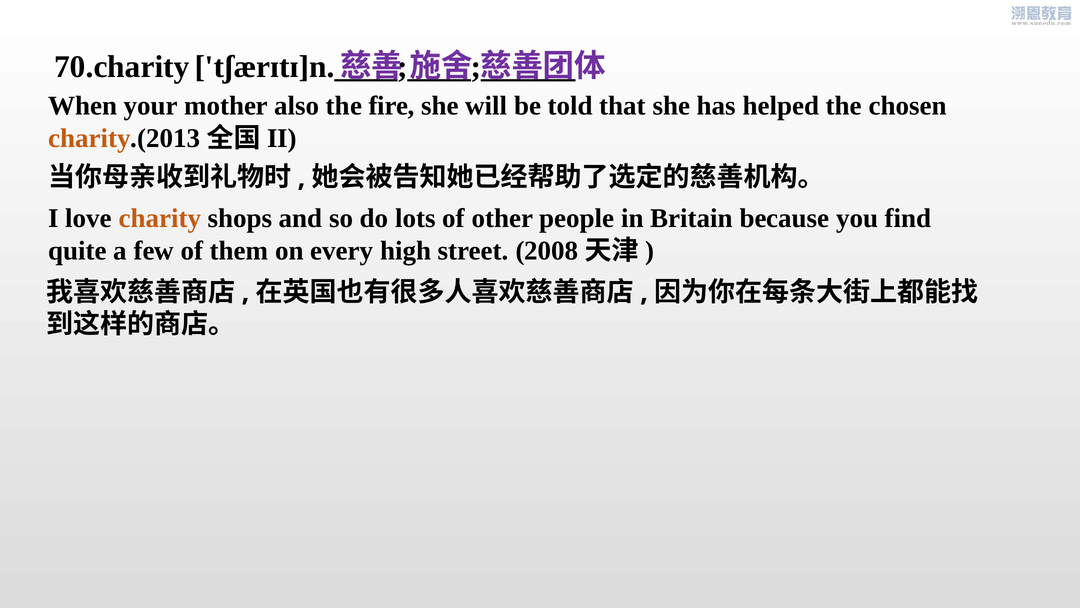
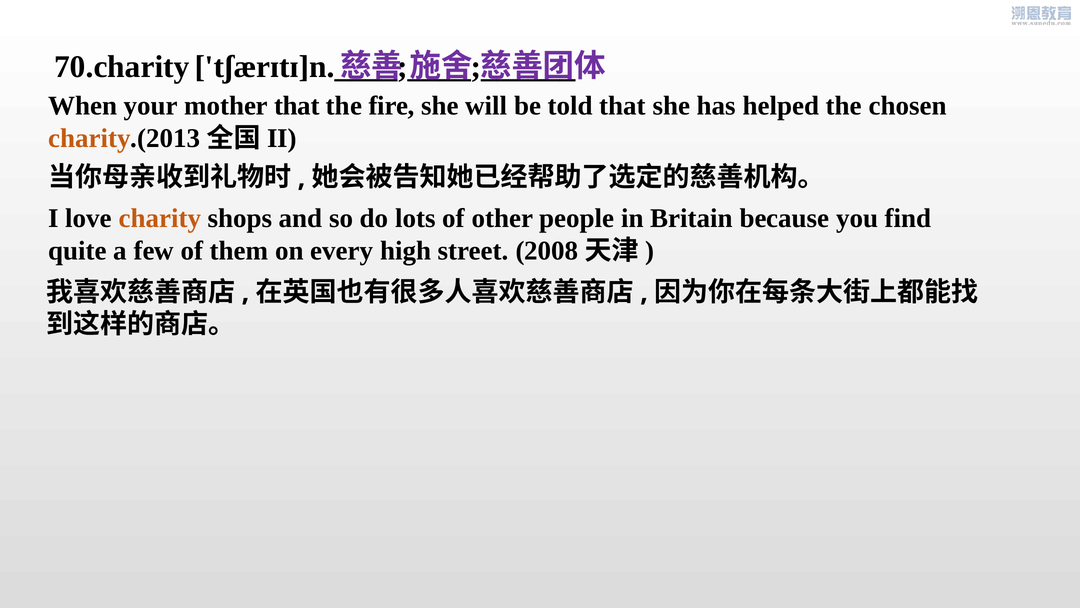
mother also: also -> that (297, 106)
